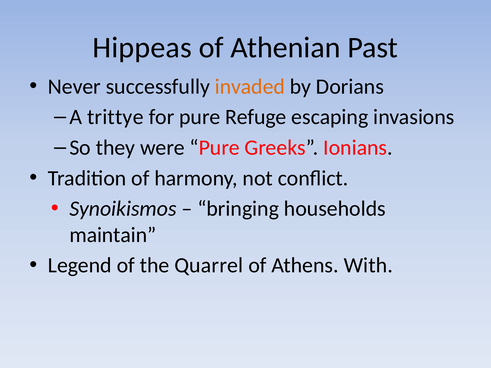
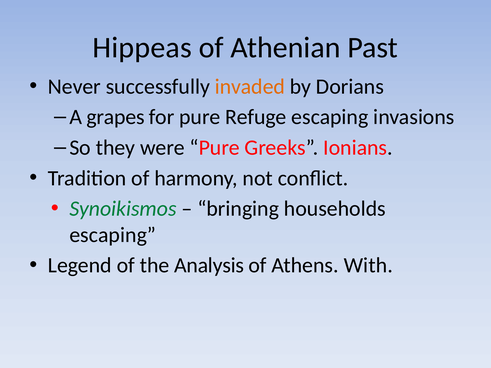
trittye: trittye -> grapes (116, 117)
Synoikismos colour: black -> green (123, 209)
maintain: maintain -> escaping (113, 235)
Quarrel: Quarrel -> Analysis (209, 266)
